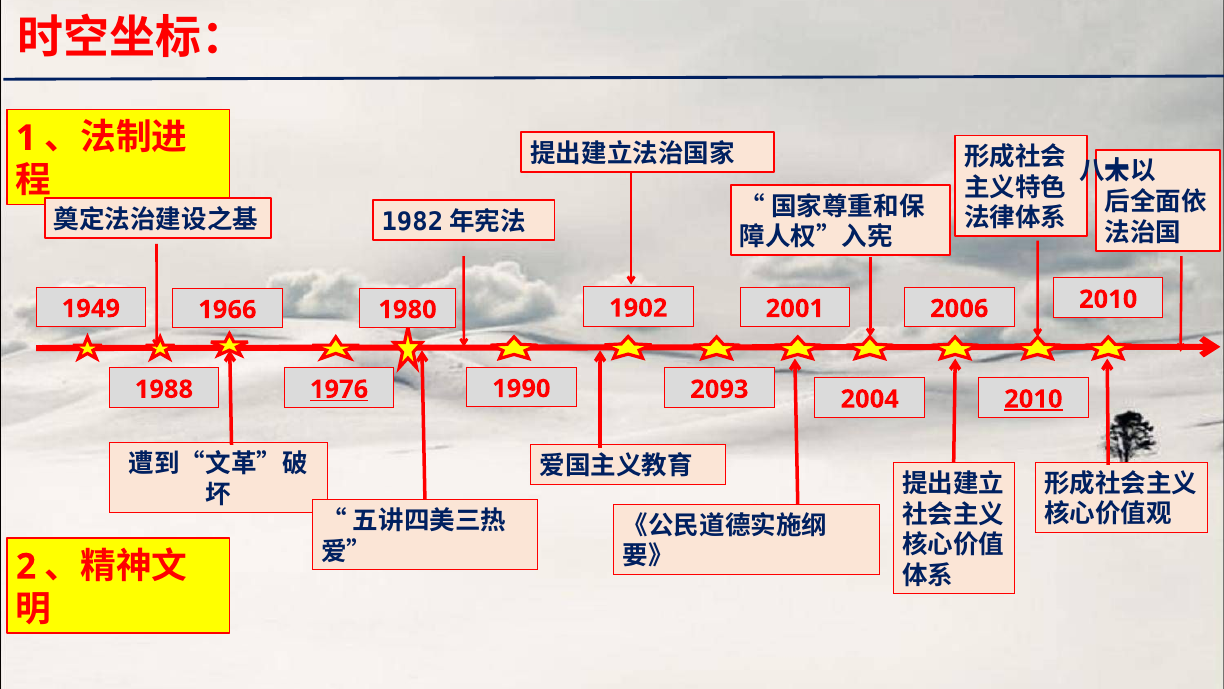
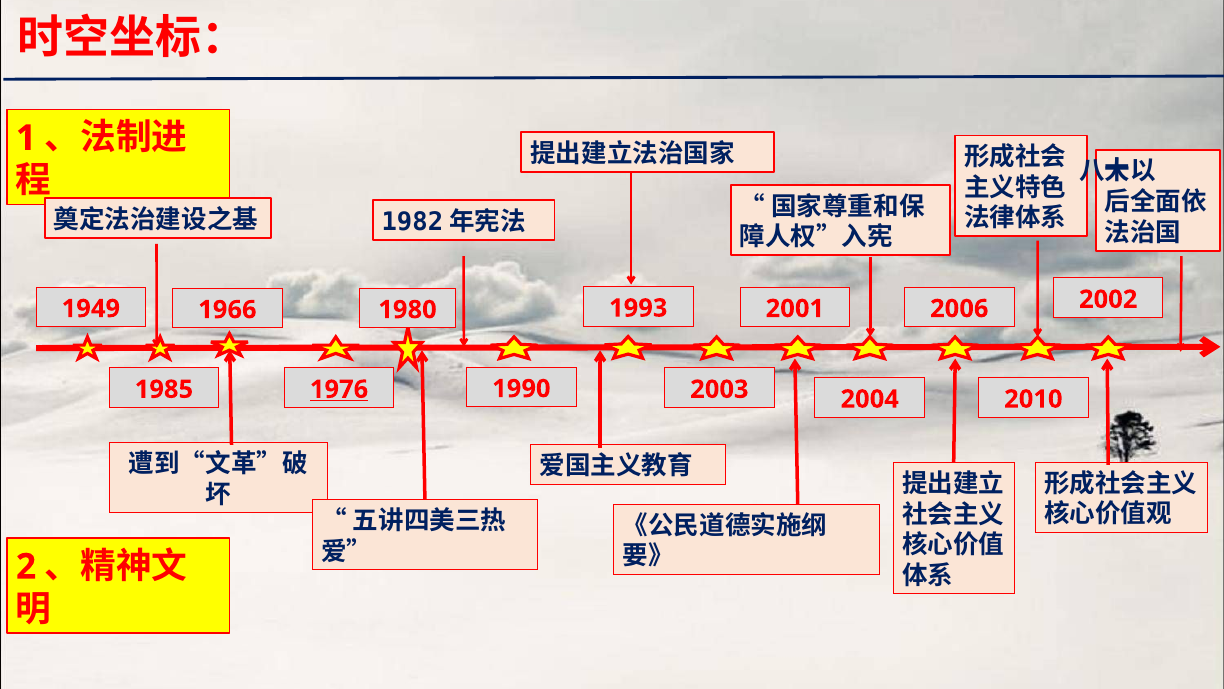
1902: 1902 -> 1993 (638, 308)
2006 2010: 2010 -> 2002 (1108, 299)
1988: 1988 -> 1985 (164, 389)
2093: 2093 -> 2003 (719, 389)
2010 underline: present -> none (1033, 399)
